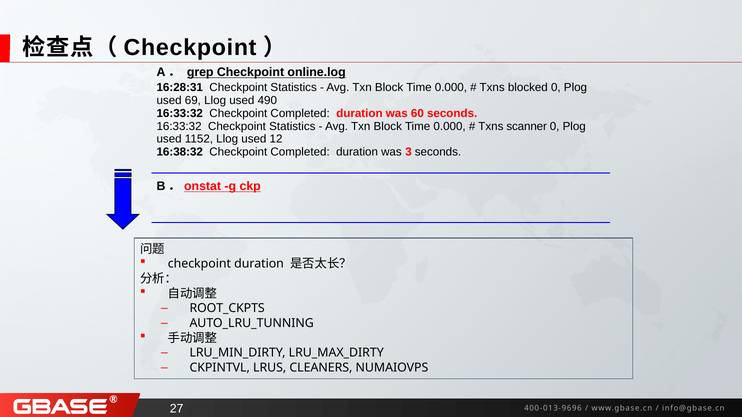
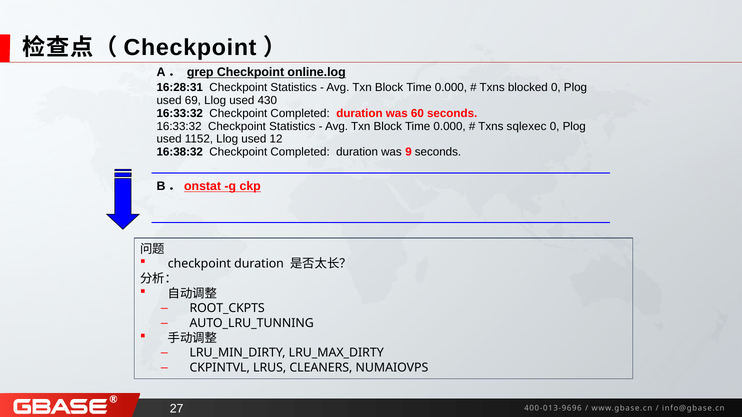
490: 490 -> 430 (267, 101)
scanner: scanner -> sqlexec (527, 126)
3: 3 -> 9 (408, 152)
